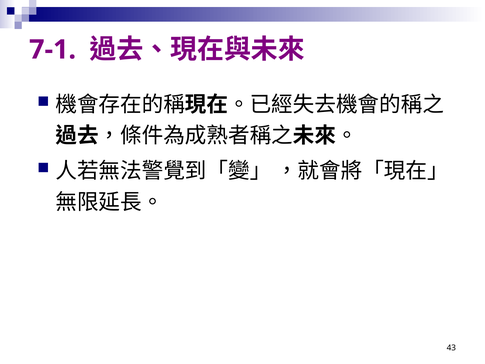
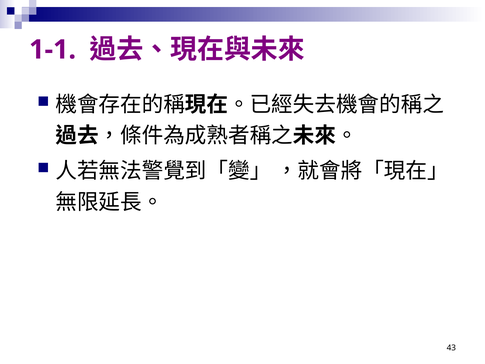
7-1: 7-1 -> 1-1 (53, 50)
